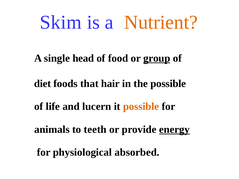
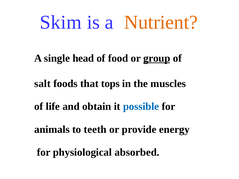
diet: diet -> salt (42, 84)
hair: hair -> tops (110, 84)
the possible: possible -> muscles (168, 84)
lucern: lucern -> obtain (97, 107)
possible colour: orange -> blue (141, 107)
energy underline: present -> none (174, 130)
